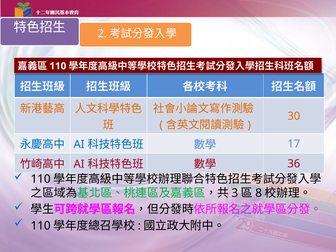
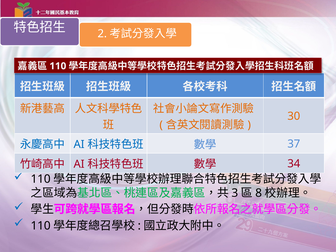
17: 17 -> 37 (294, 144)
36: 36 -> 34 (294, 164)
